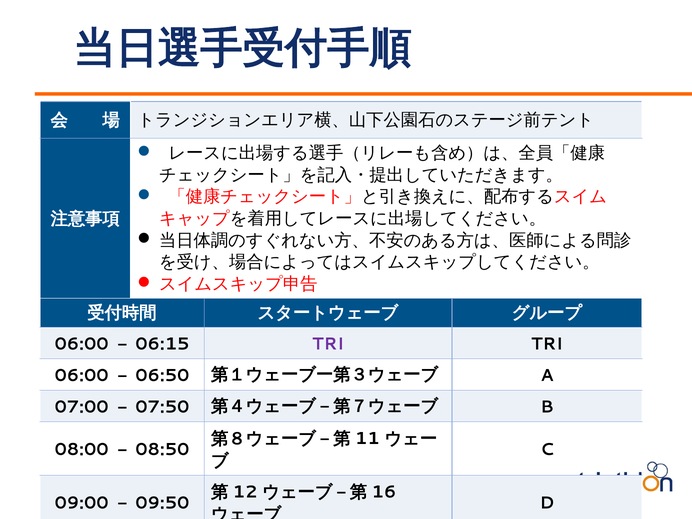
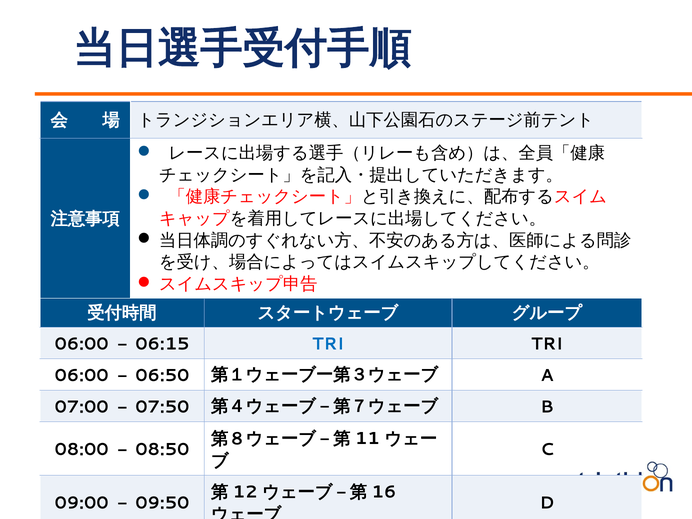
TRI colour: purple -> blue (328, 344)
